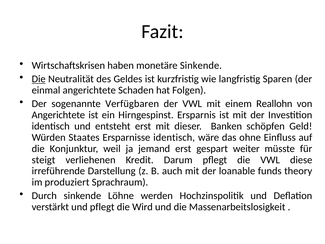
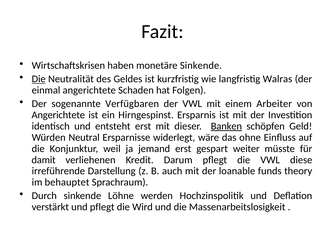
Sparen: Sparen -> Walras (277, 79)
Reallohn: Reallohn -> Arbeiter (274, 104)
Banken underline: none -> present (226, 126)
Staates: Staates -> Neutral (84, 137)
Ersparnisse identisch: identisch -> widerlegt (174, 137)
steigt: steigt -> damit (44, 160)
produziert: produziert -> behauptet (67, 182)
